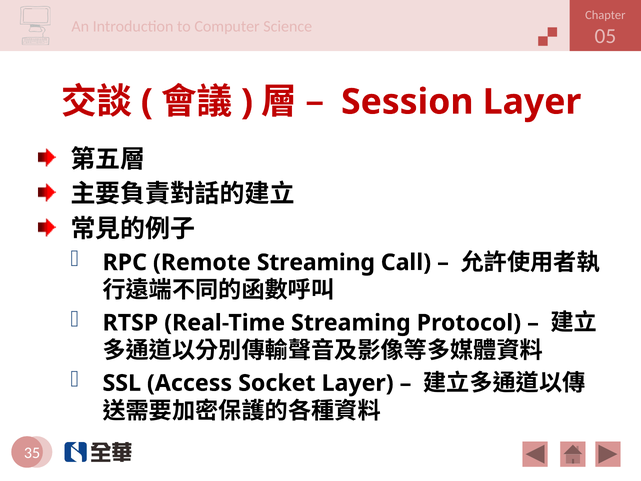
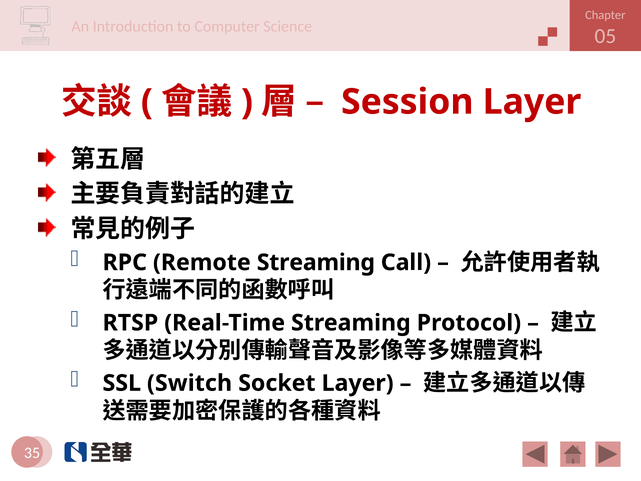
Access: Access -> Switch (189, 383)
